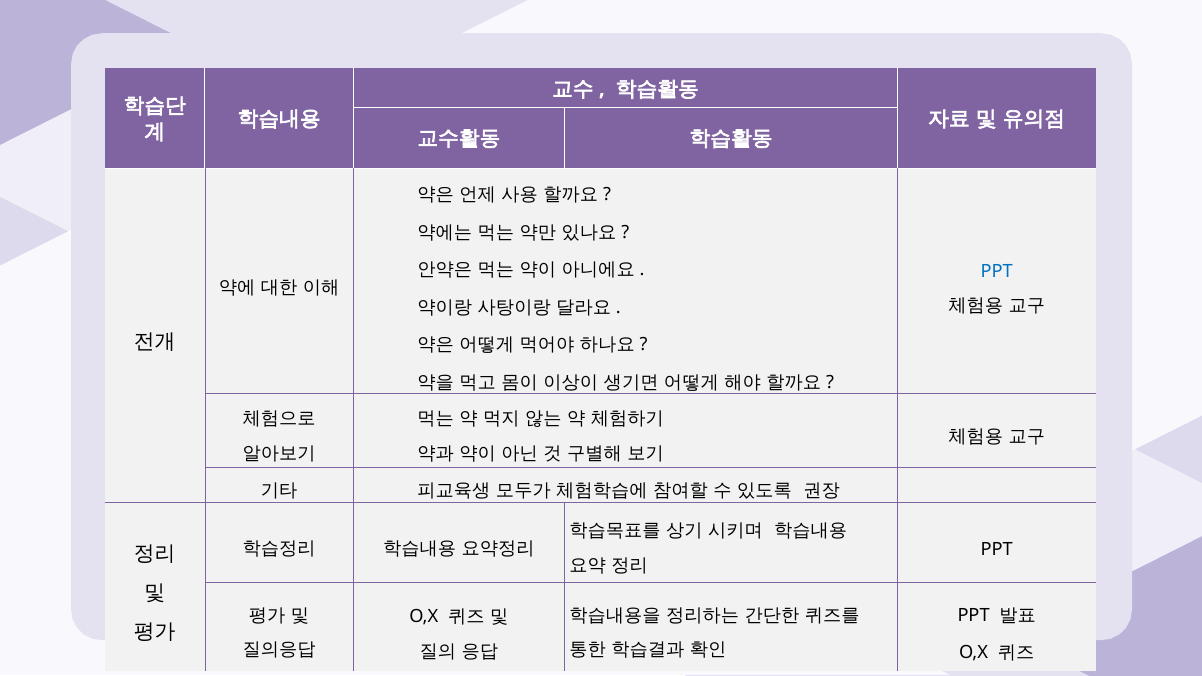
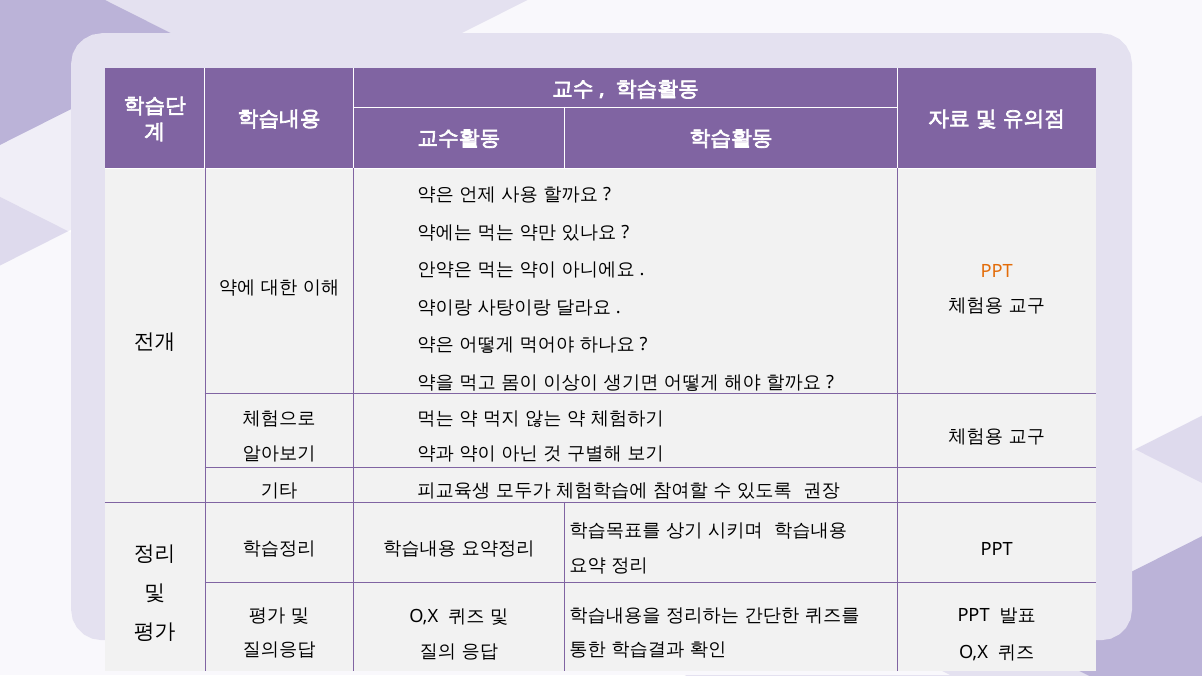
PPT colour: blue -> orange (997, 271)
